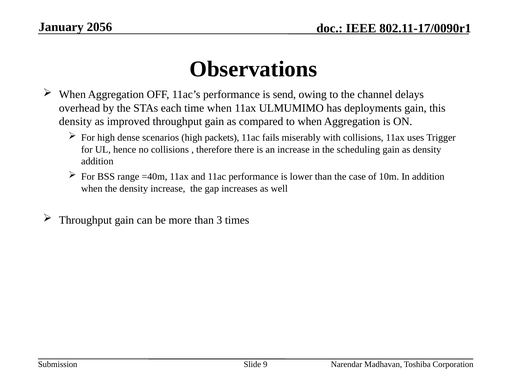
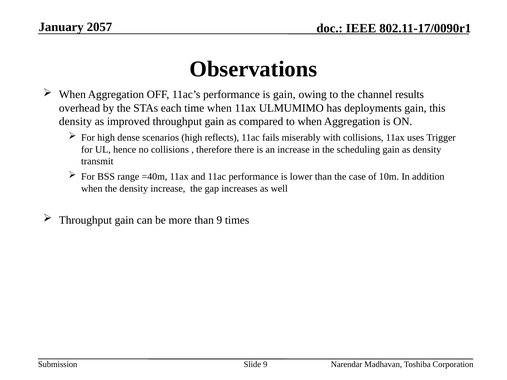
2056: 2056 -> 2057 (99, 27)
is send: send -> gain (284, 95)
delays: delays -> results (410, 95)
packets: packets -> reflects (222, 138)
addition: addition -> transmit (97, 161)
than 3: 3 -> 9 (219, 220)
